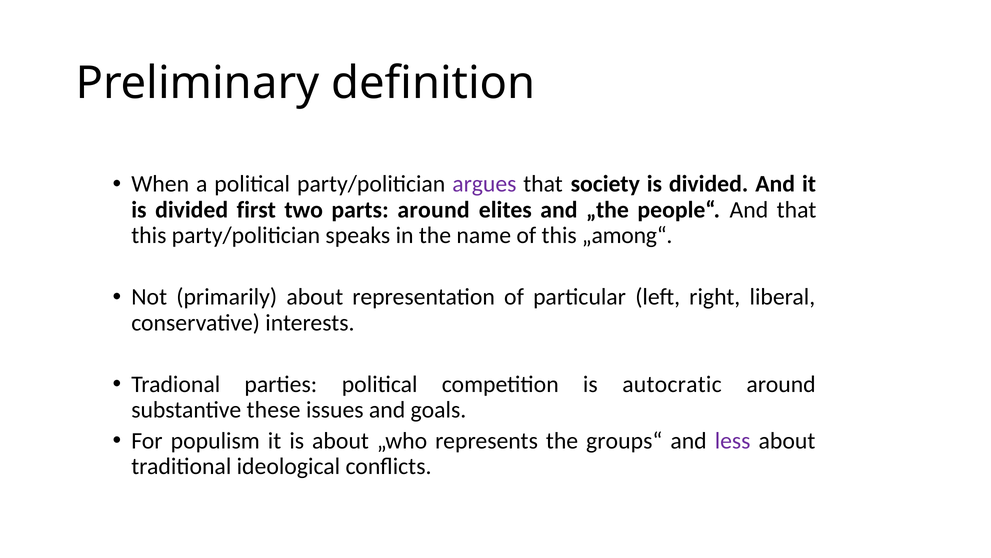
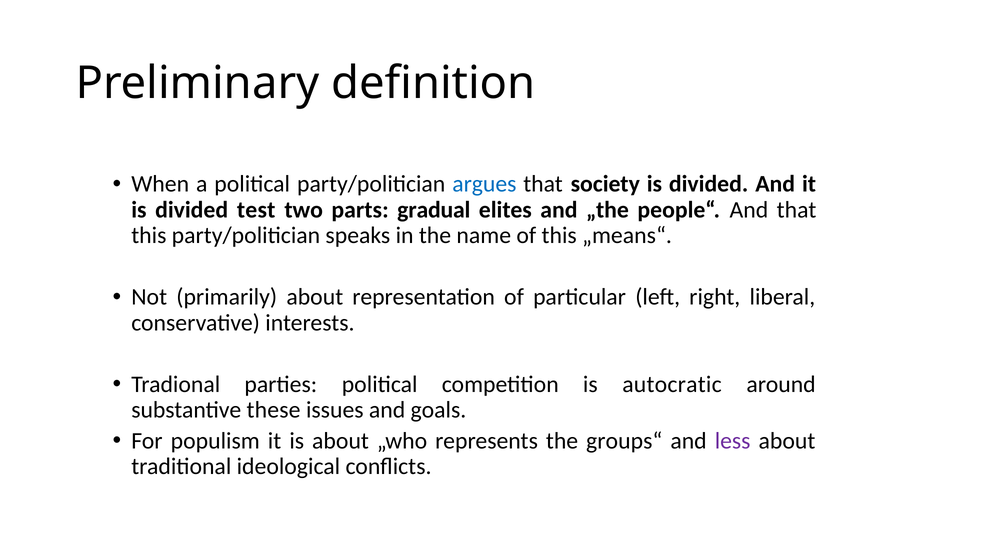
argues colour: purple -> blue (484, 184)
first: first -> test (256, 210)
parts around: around -> gradual (434, 210)
„among“: „among“ -> „means“ (627, 235)
